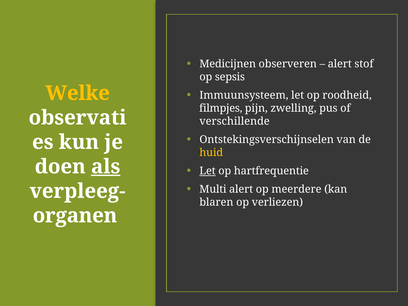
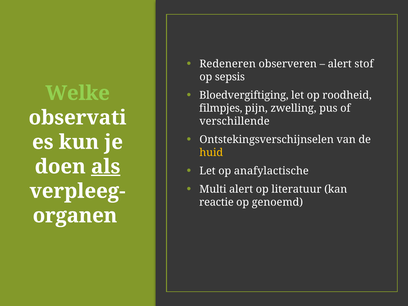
Medicijnen: Medicijnen -> Redeneren (228, 64)
Welke colour: yellow -> light green (78, 93)
Immuunsysteem: Immuunsysteem -> Bloedvergiftiging (244, 95)
Let underline: present -> none (208, 171)
hartfrequentie: hartfrequentie -> anafylactische (271, 171)
meerdere: meerdere -> literatuur (296, 189)
blaren: blaren -> reactie (216, 202)
verliezen: verliezen -> genoemd (277, 202)
